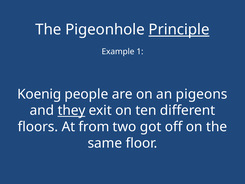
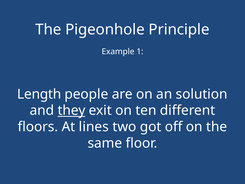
Principle underline: present -> none (179, 30)
Koenig: Koenig -> Length (39, 94)
pigeons: pigeons -> solution (202, 94)
from: from -> lines (94, 127)
